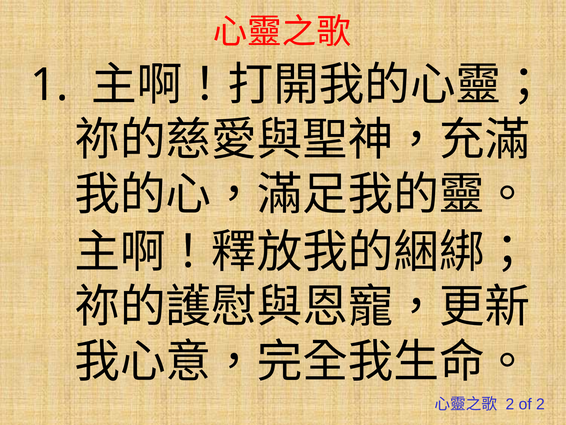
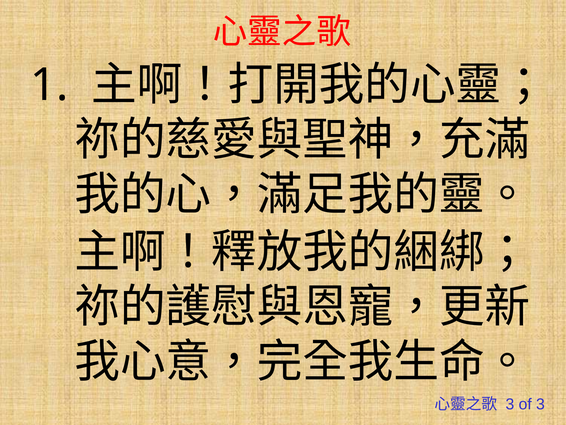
2: 2 -> 3 (510, 404)
of 2: 2 -> 3 (540, 404)
